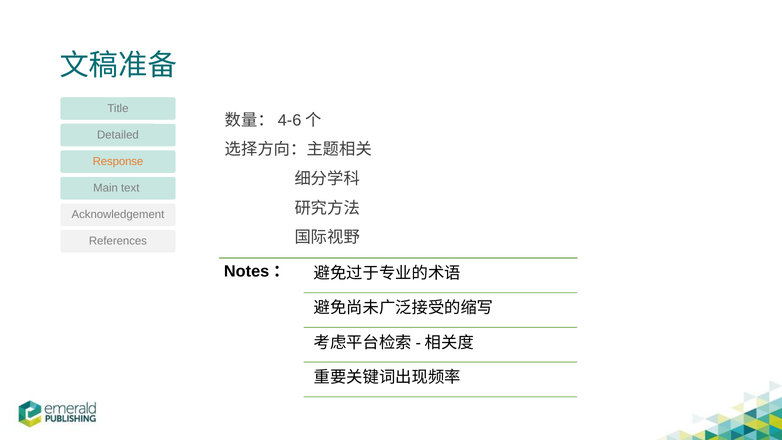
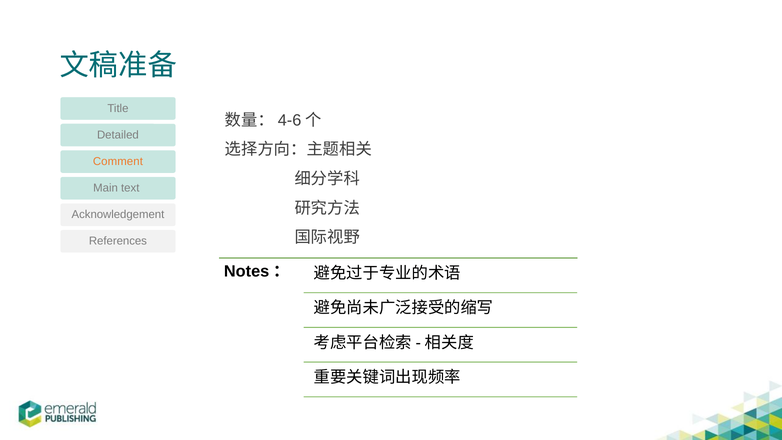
Response: Response -> Comment (118, 161)
